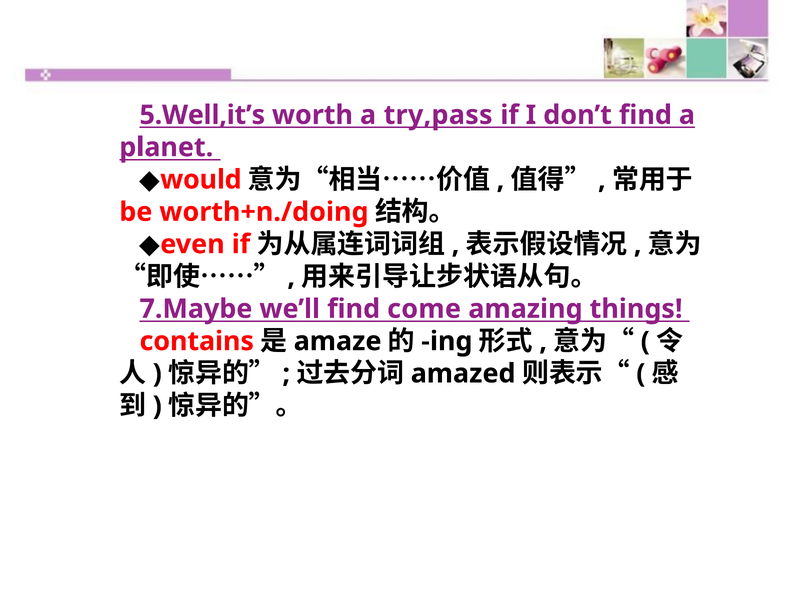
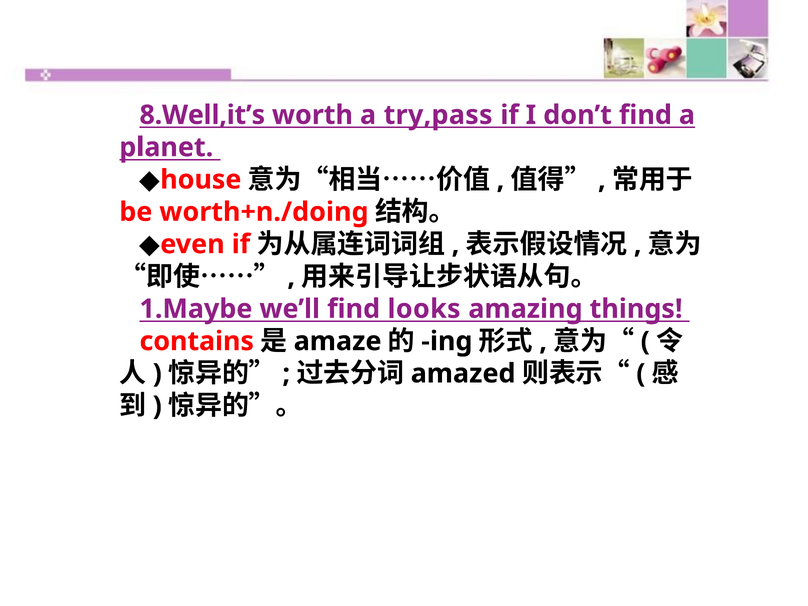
5.Well,it’s: 5.Well,it’s -> 8.Well,it’s (202, 115)
would: would -> house (201, 180)
7.Maybe: 7.Maybe -> 1.Maybe (196, 309)
come: come -> looks (424, 309)
